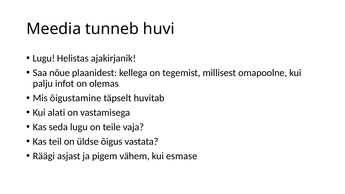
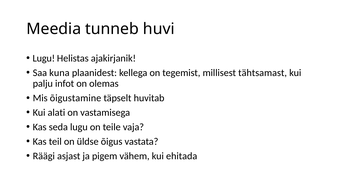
nõue: nõue -> kuna (59, 73)
omapoolne: omapoolne -> tähtsamast (263, 73)
esmase: esmase -> ehitada (182, 156)
